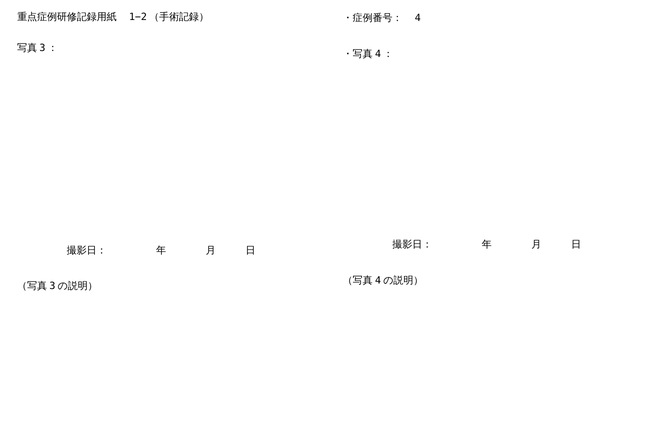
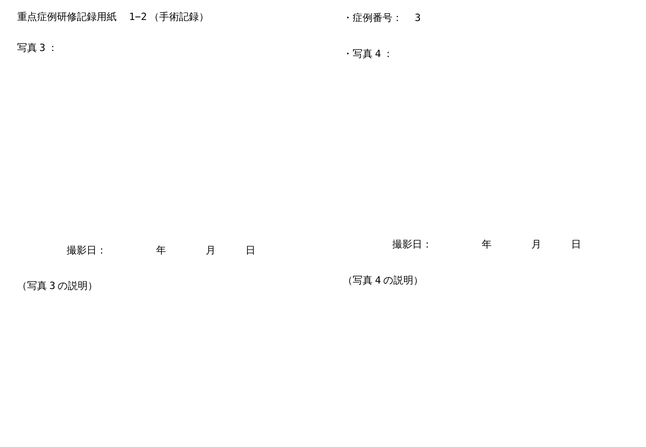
4: 4 -> 3 (418, 18)
